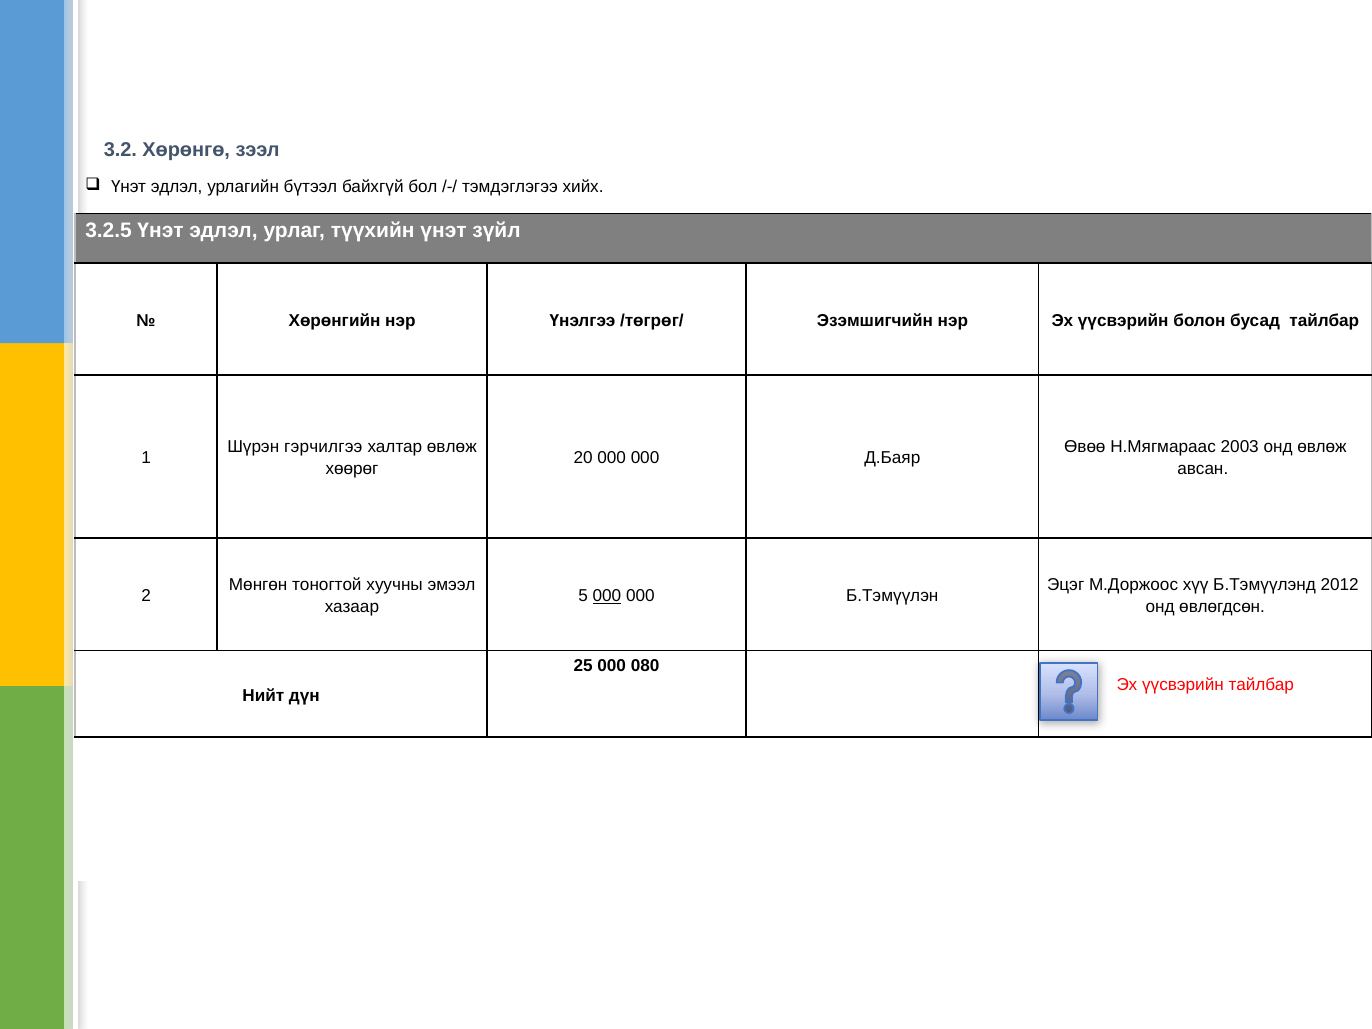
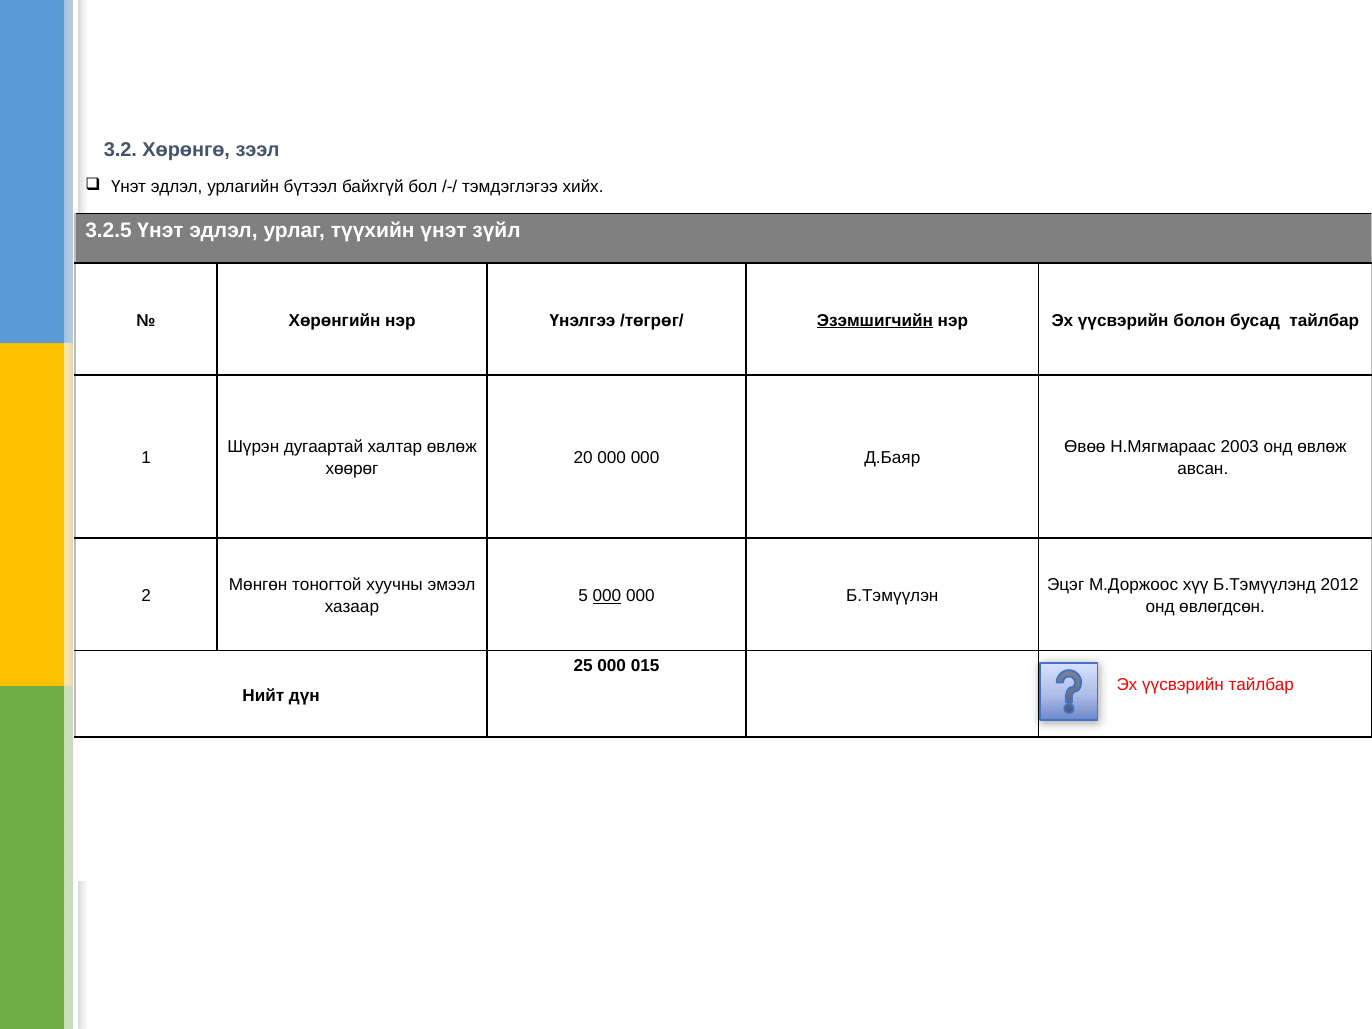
Эзэмшигчийн underline: none -> present (875, 321)
гэрчилгээ: гэрчилгээ -> дугаартай (324, 447)
080: 080 -> 015 (645, 666)
